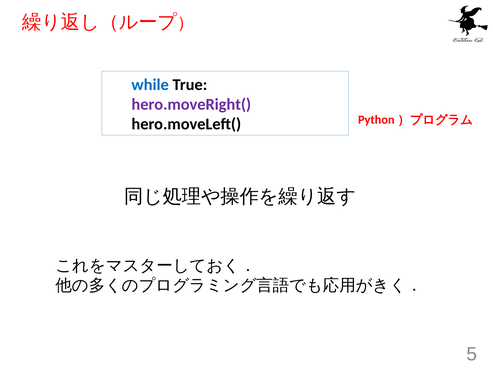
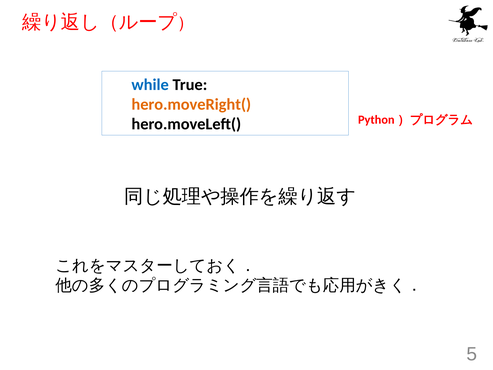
hero.moveRight( colour: purple -> orange (191, 104)
